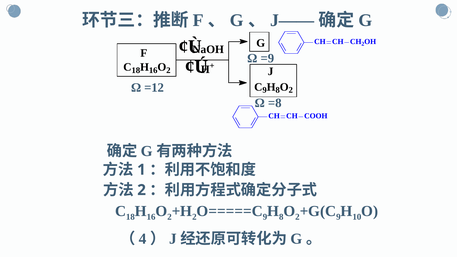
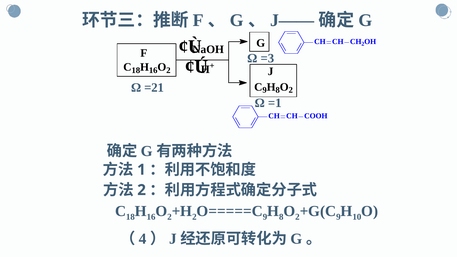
=9: =9 -> =3 (267, 58)
=12: =12 -> =21 (154, 88)
=8: =8 -> =1 (275, 103)
